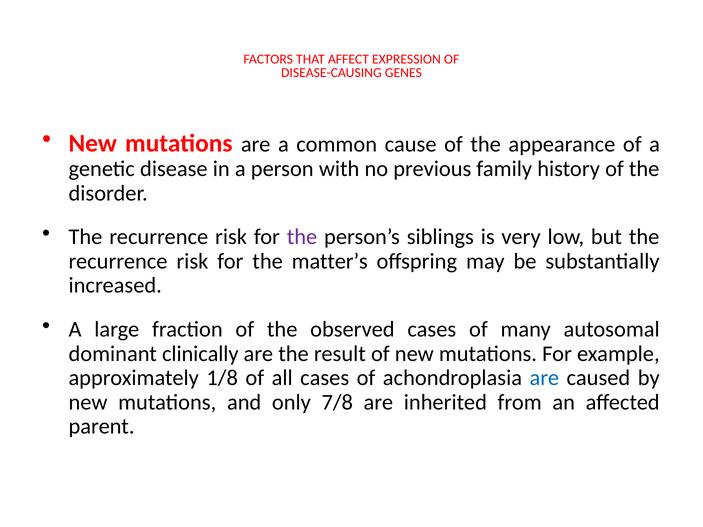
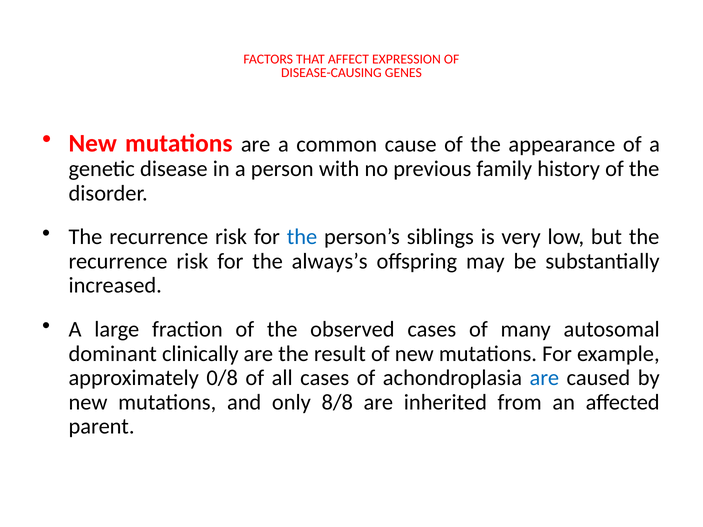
the colour: purple -> blue (302, 237)
matter’s: matter’s -> always’s (330, 261)
1/8: 1/8 -> 0/8 (222, 378)
7/8: 7/8 -> 8/8 (337, 402)
